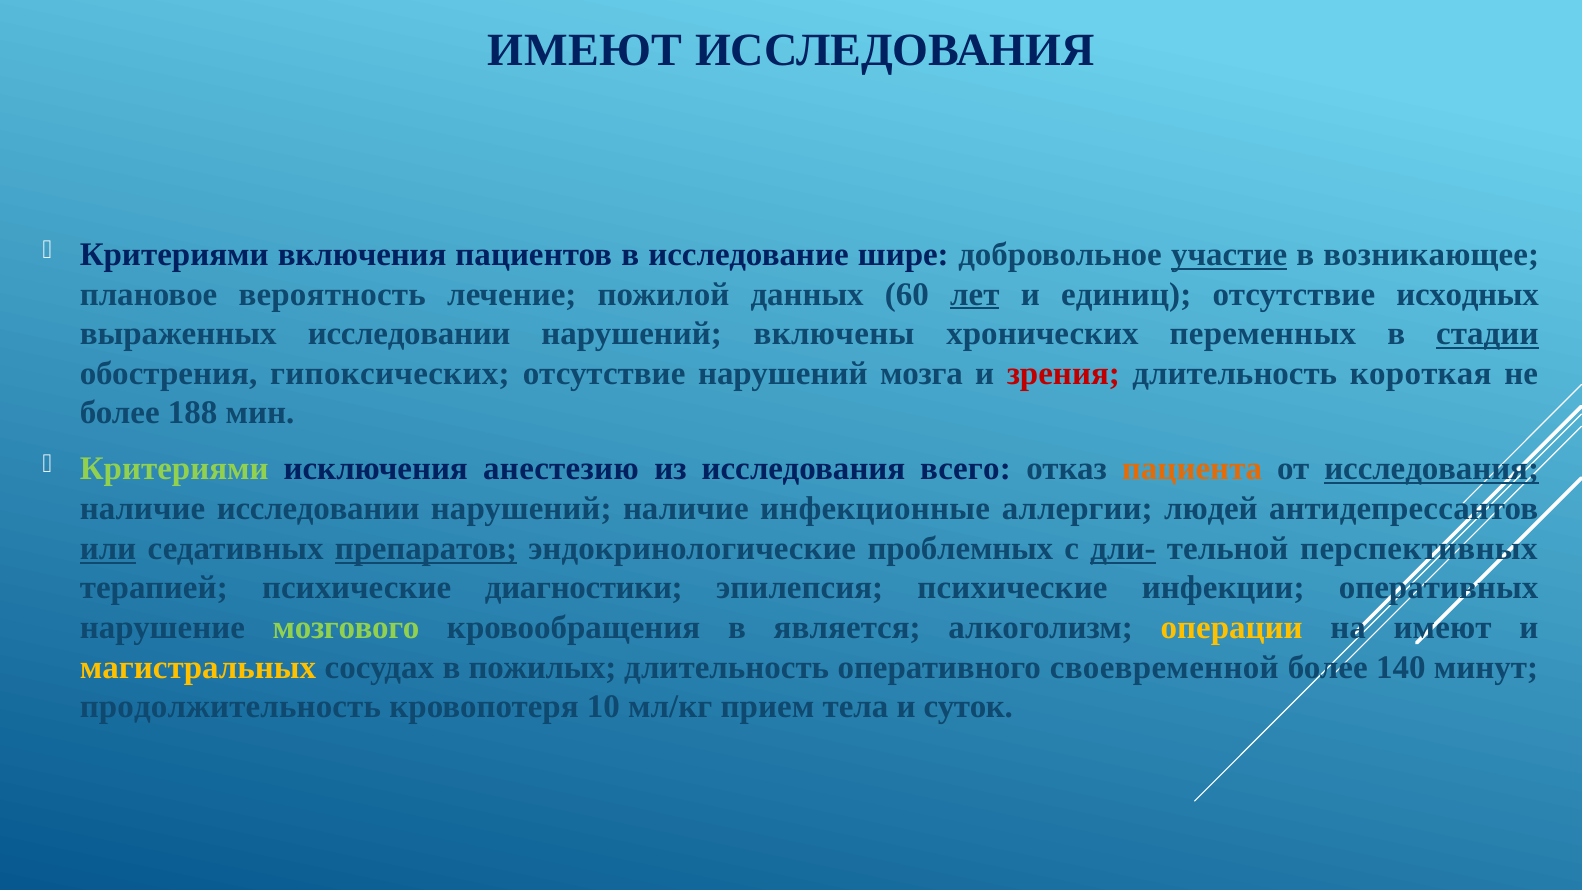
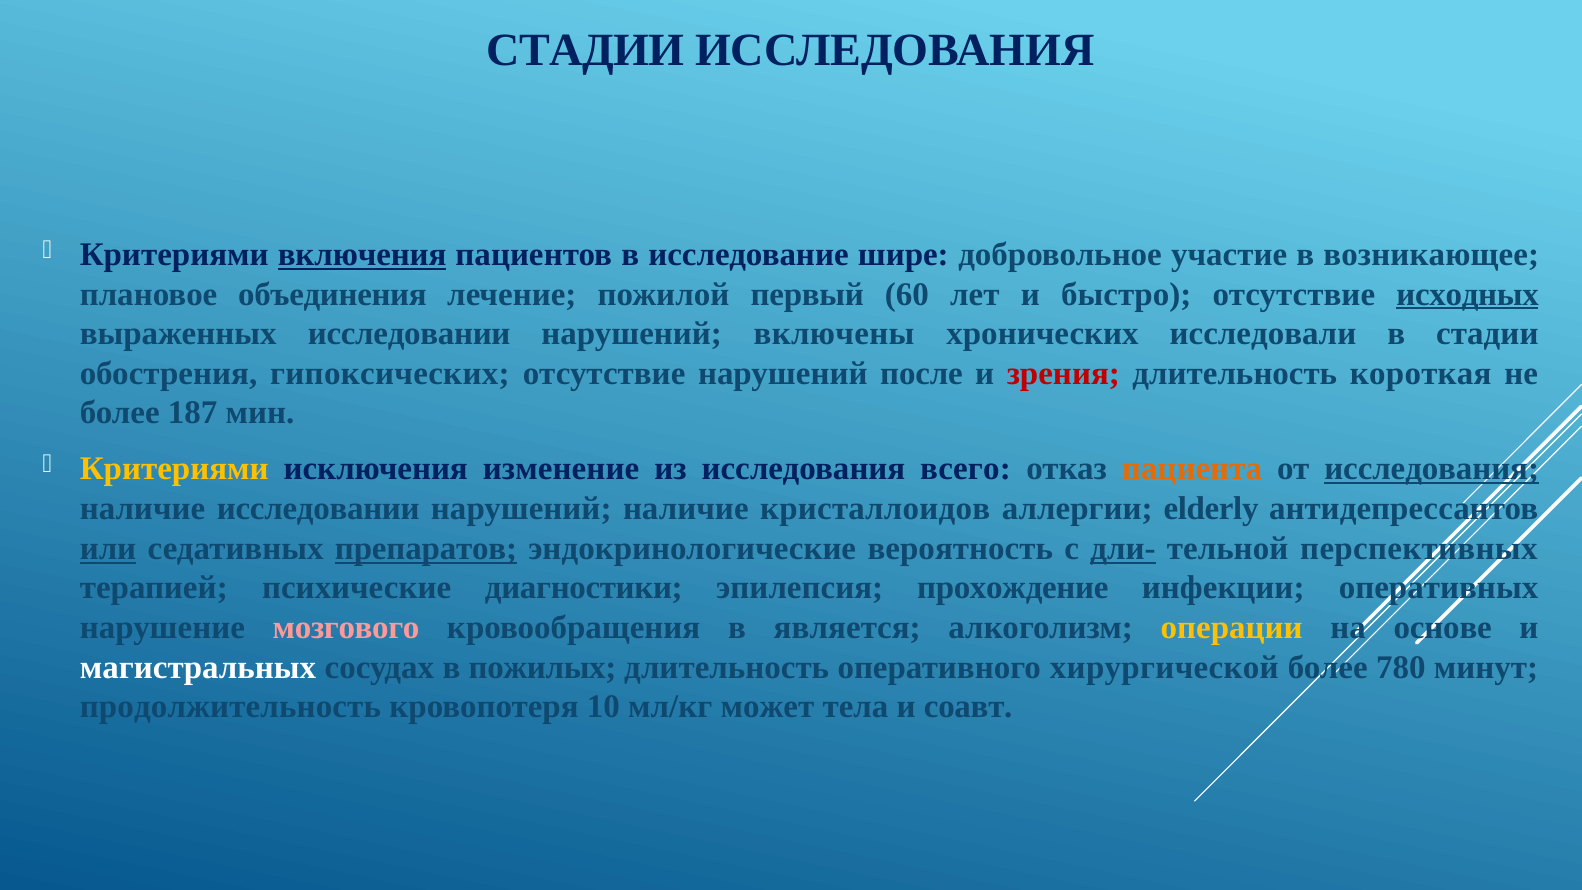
ИМЕЮТ: ИМЕЮТ -> СТАДИИ (586, 50)
включения underline: none -> present (362, 254)
участие underline: present -> none (1229, 254)
вероятность: вероятность -> объединения (332, 294)
данных: данных -> первый (807, 294)
лет underline: present -> none (975, 294)
единиц: единиц -> быстро (1126, 294)
исходных underline: none -> present (1468, 294)
переменных: переменных -> исследовали (1263, 334)
стадии underline: present -> none (1487, 334)
мозга: мозга -> после (921, 373)
188: 188 -> 187 (193, 413)
Критериями colour: light green -> yellow (174, 469)
анестезию: анестезию -> изменение (561, 469)
инфекционные: инфекционные -> кристаллоидов (875, 509)
людей: людей -> elderly (1211, 509)
проблемных: проблемных -> вероятность (960, 548)
эпилепсия психические: психические -> прохождение (1013, 588)
мозгового colour: light green -> pink (346, 627)
на имеют: имеют -> основе (1443, 627)
магистральных colour: yellow -> white (198, 667)
своевременной: своевременной -> хирургической (1164, 667)
140: 140 -> 780 (1401, 667)
прием: прием -> может (767, 707)
суток: суток -> соавт (968, 707)
